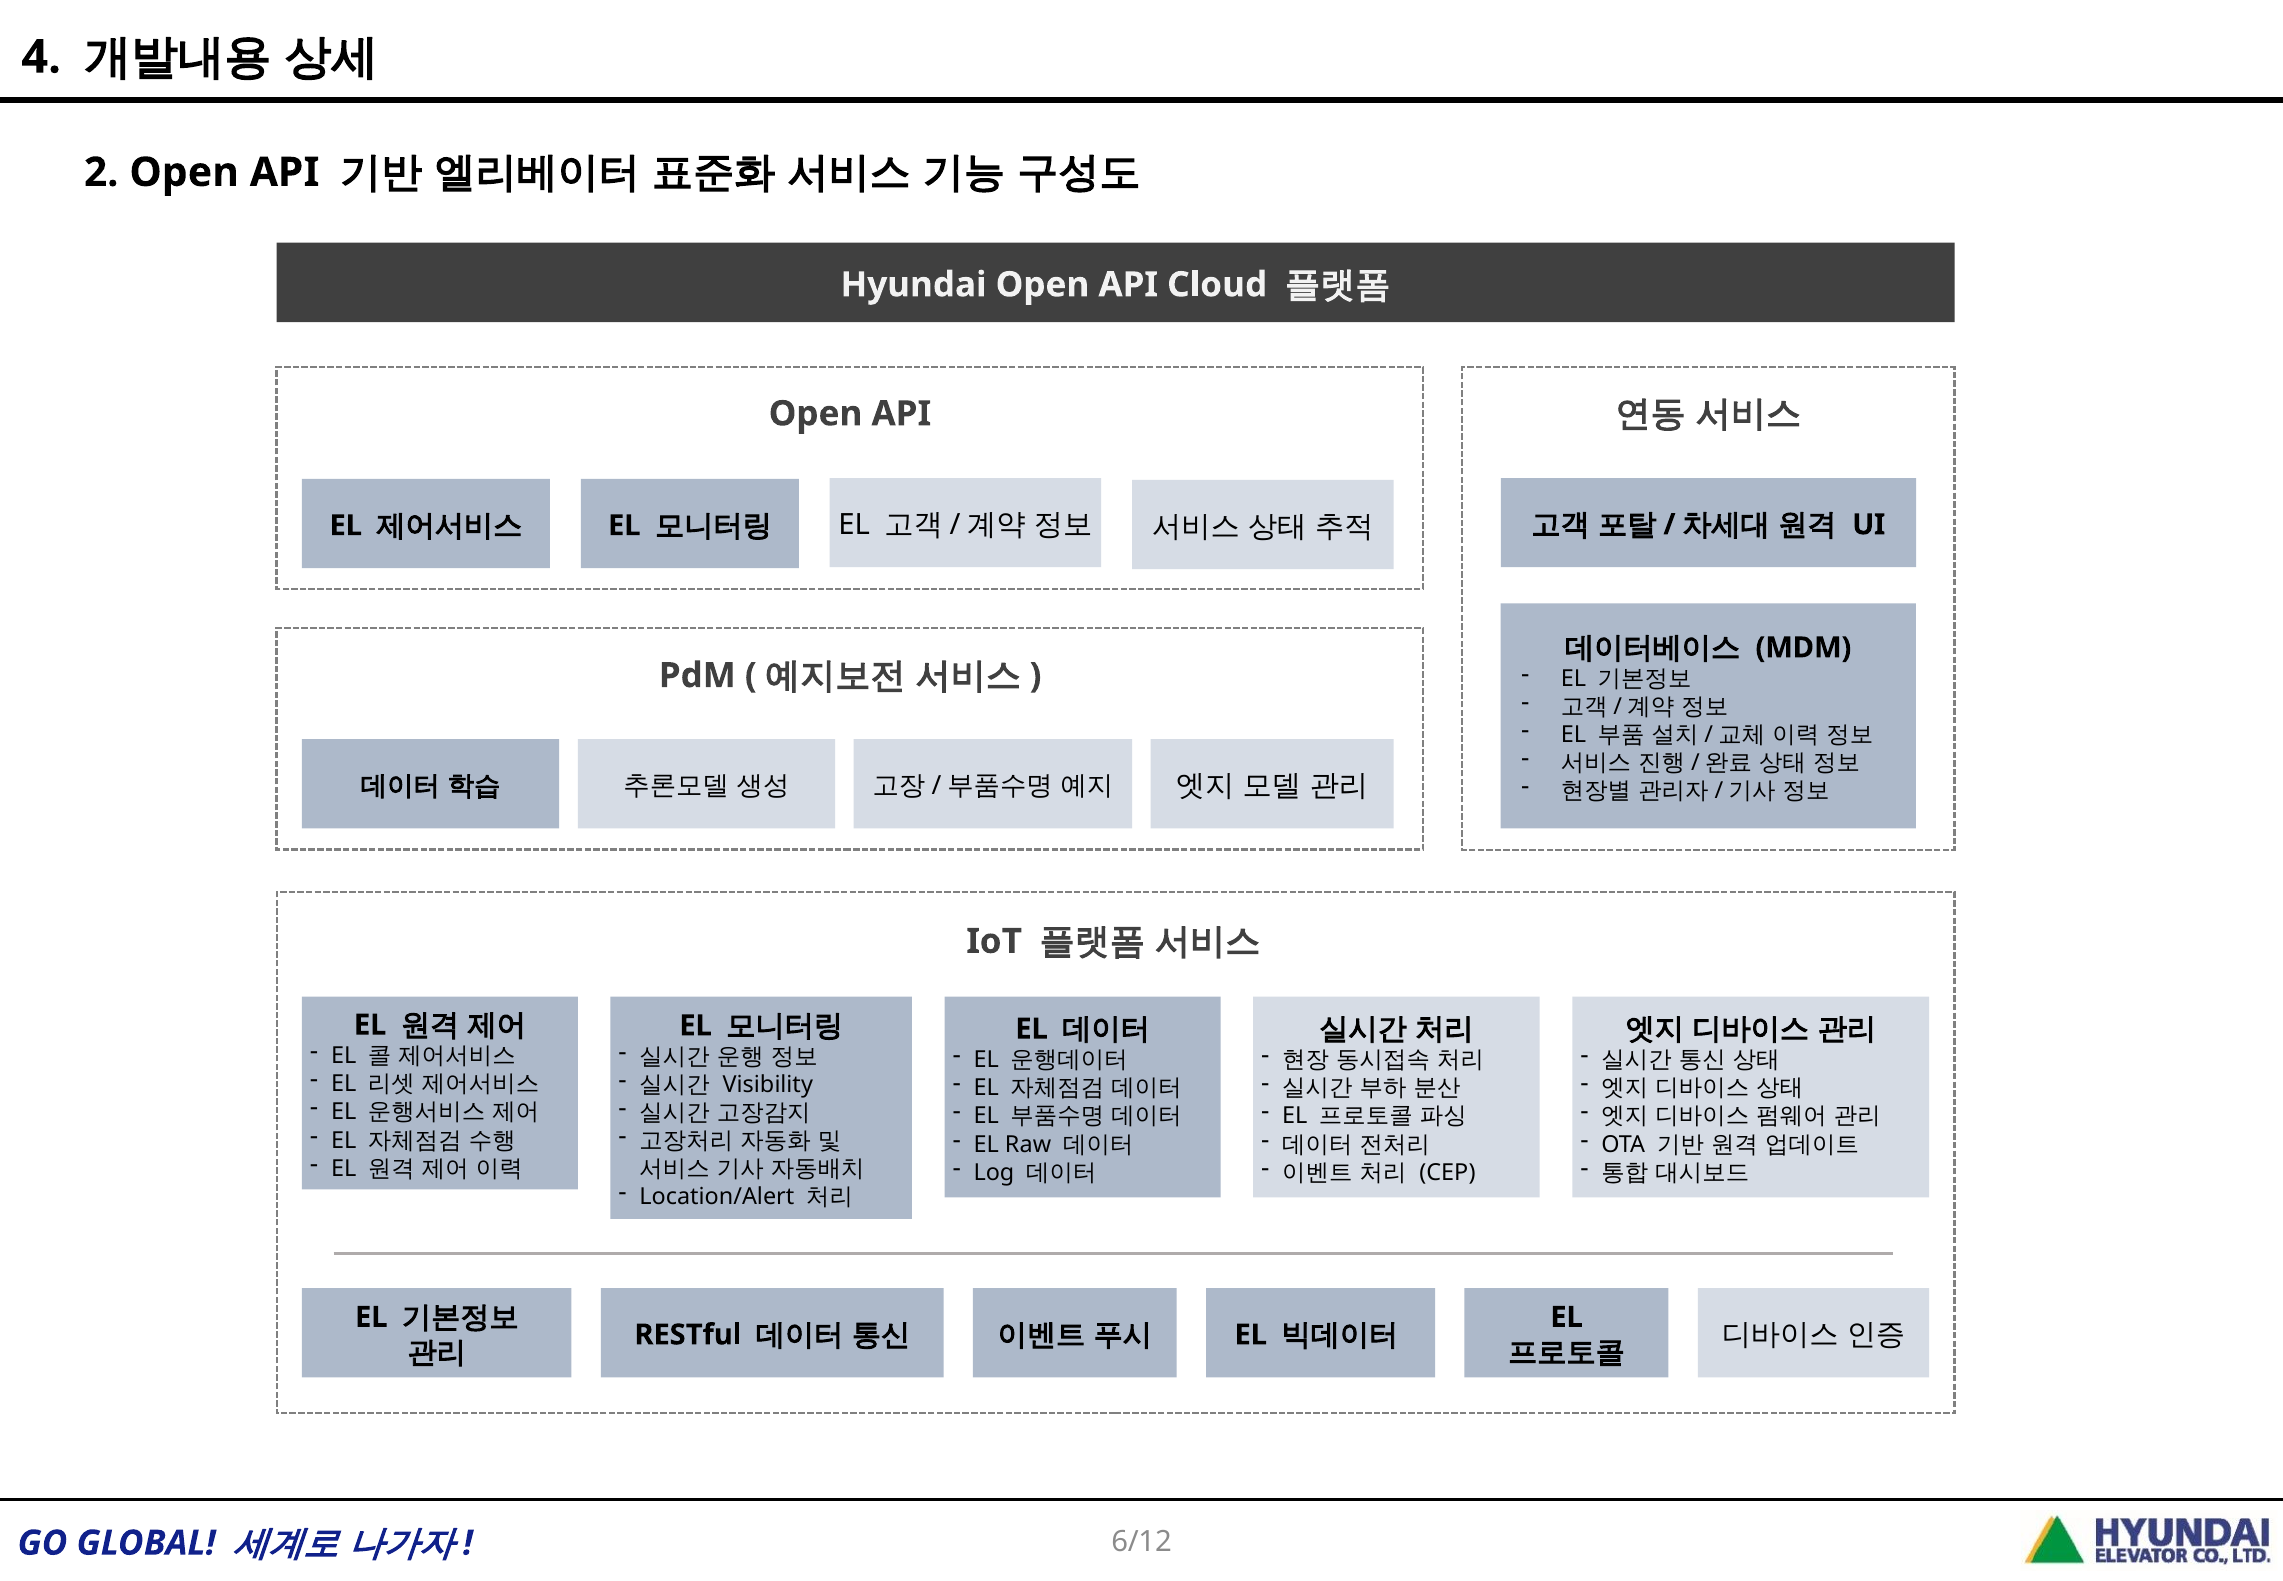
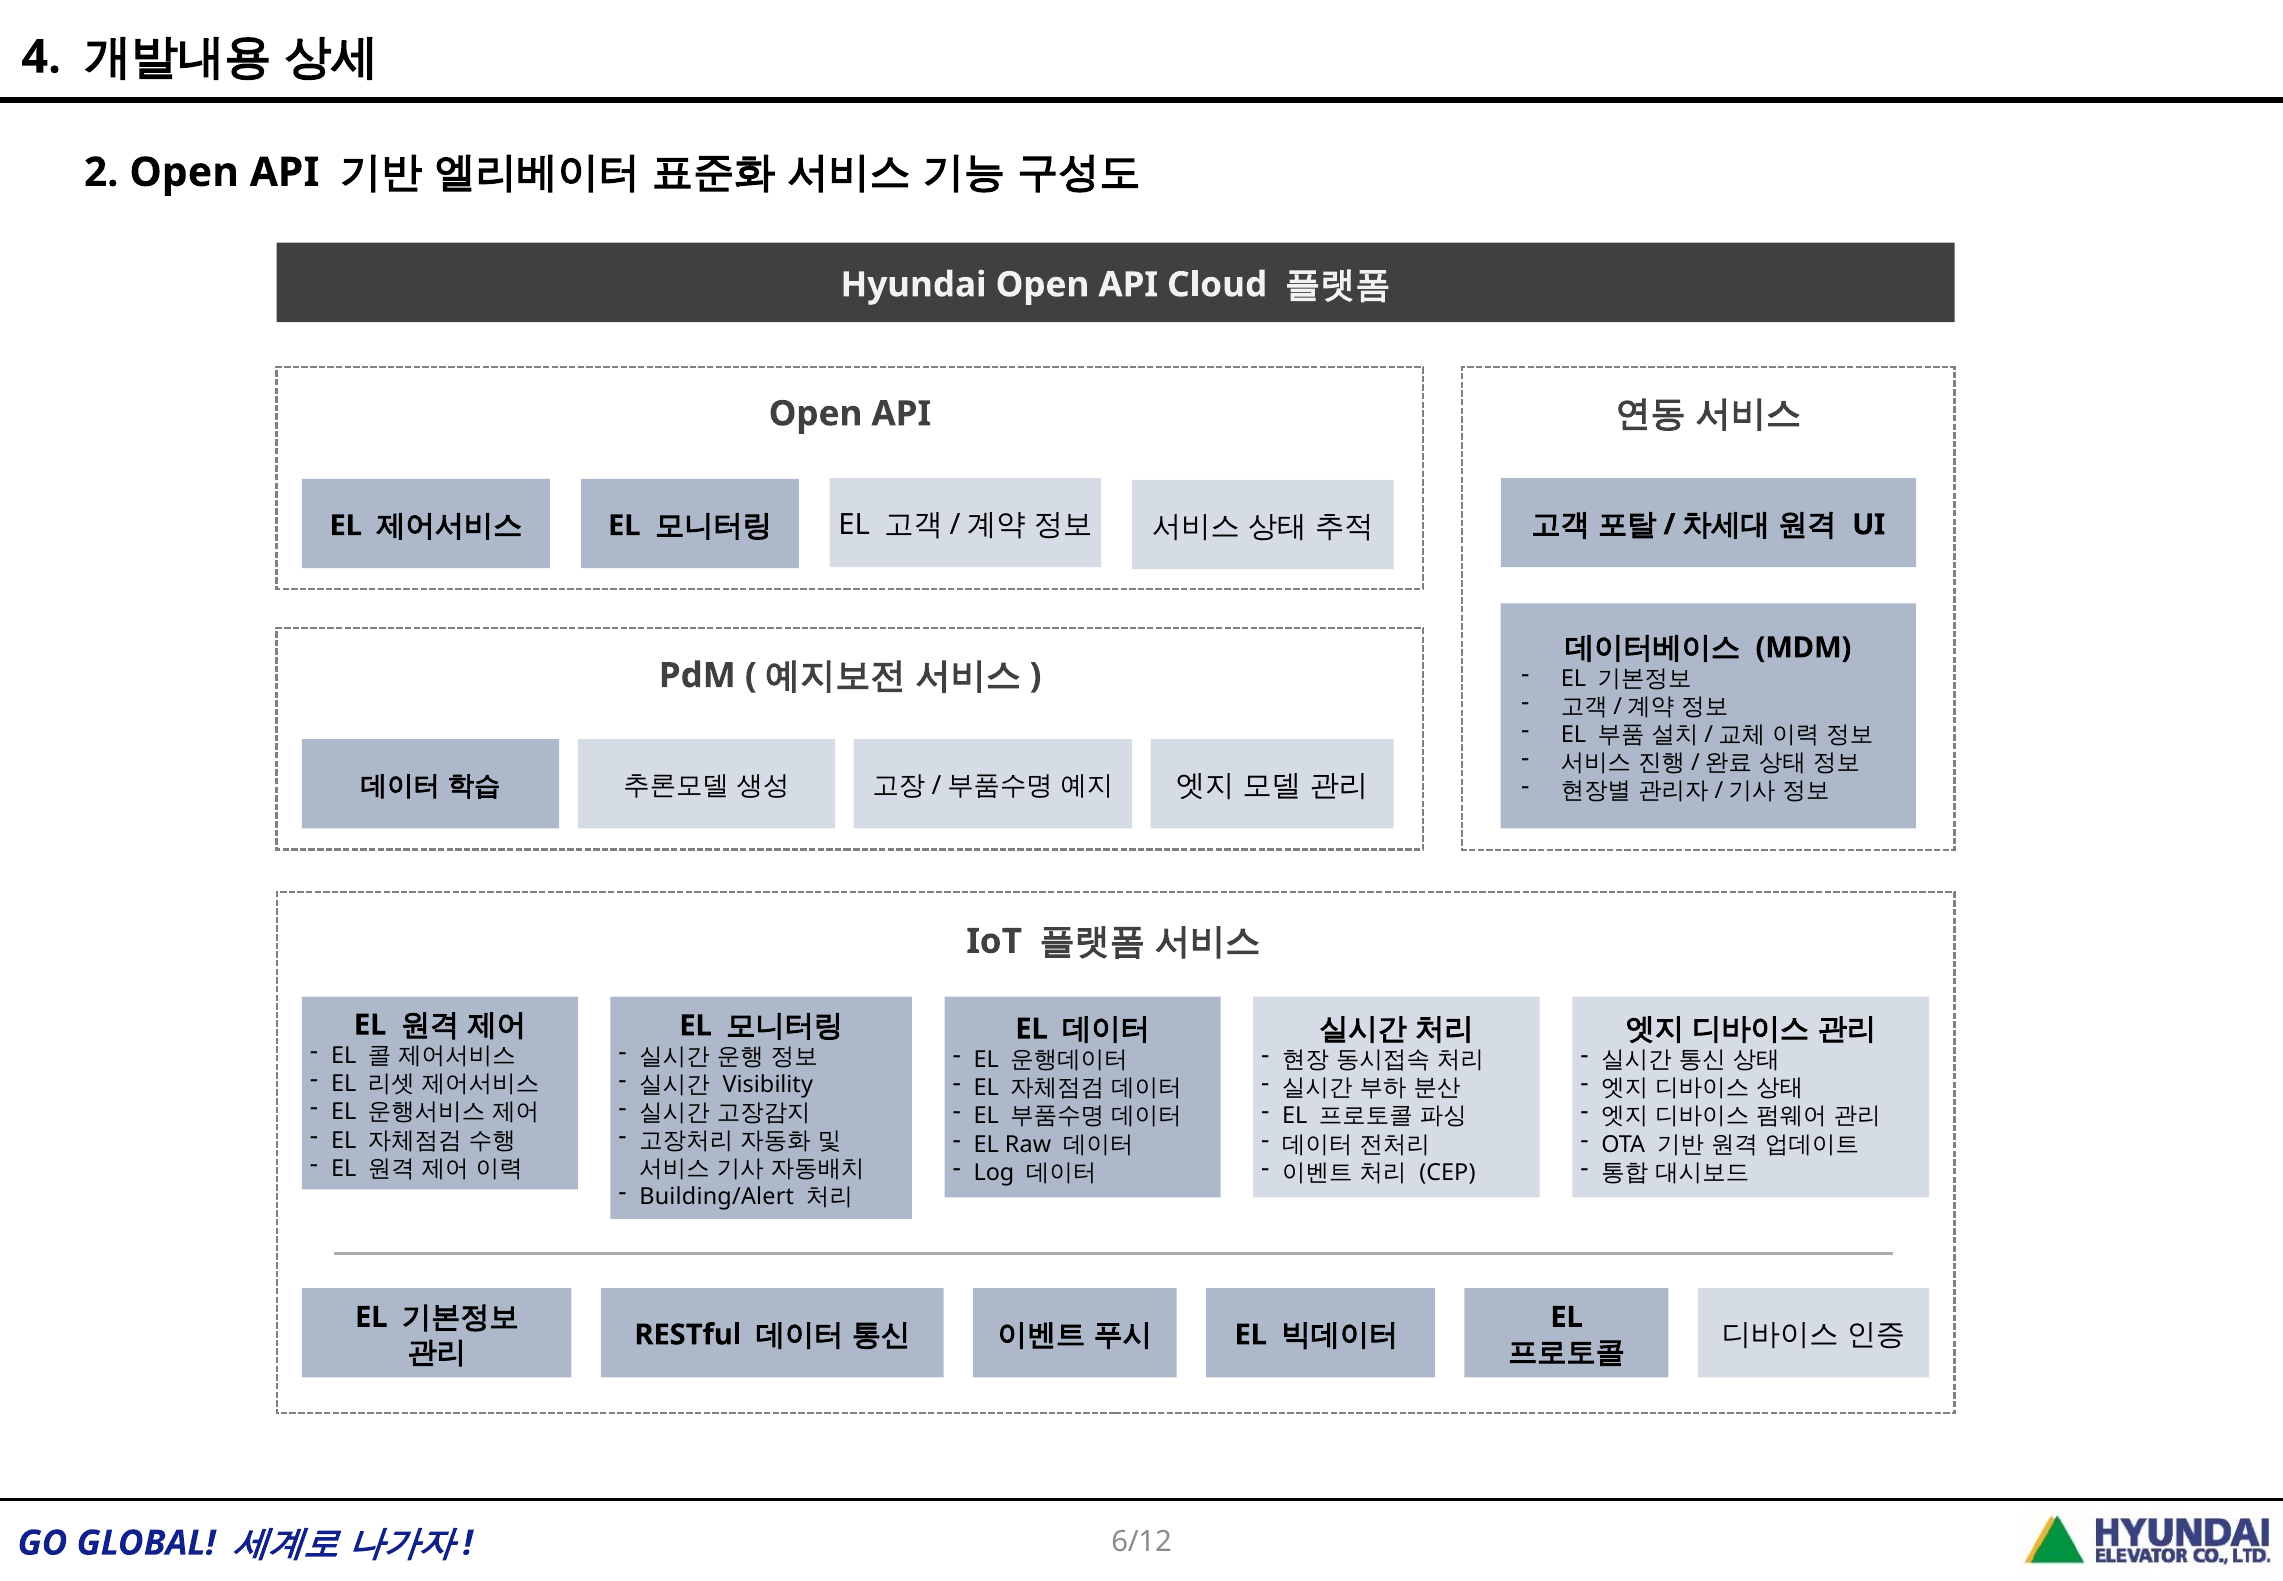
Location/Alert: Location/Alert -> Building/Alert (717, 1197)
